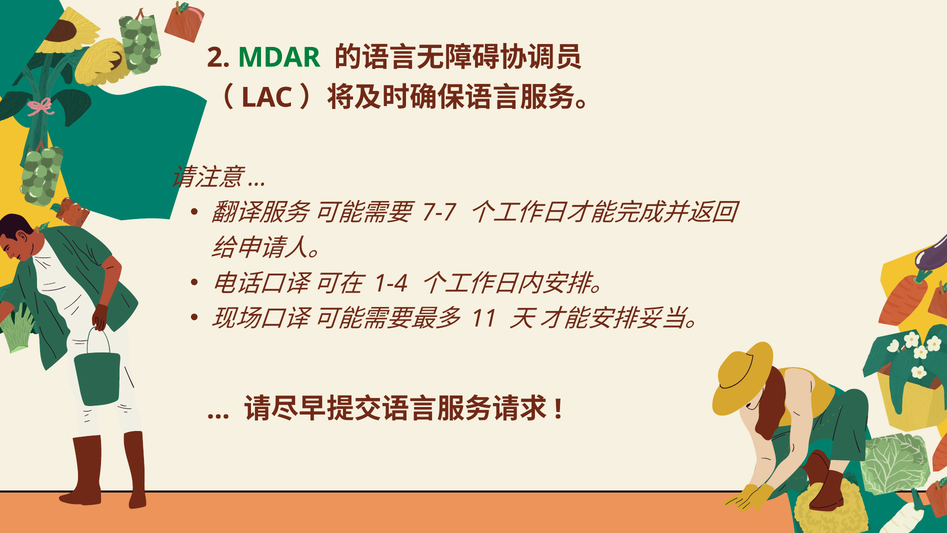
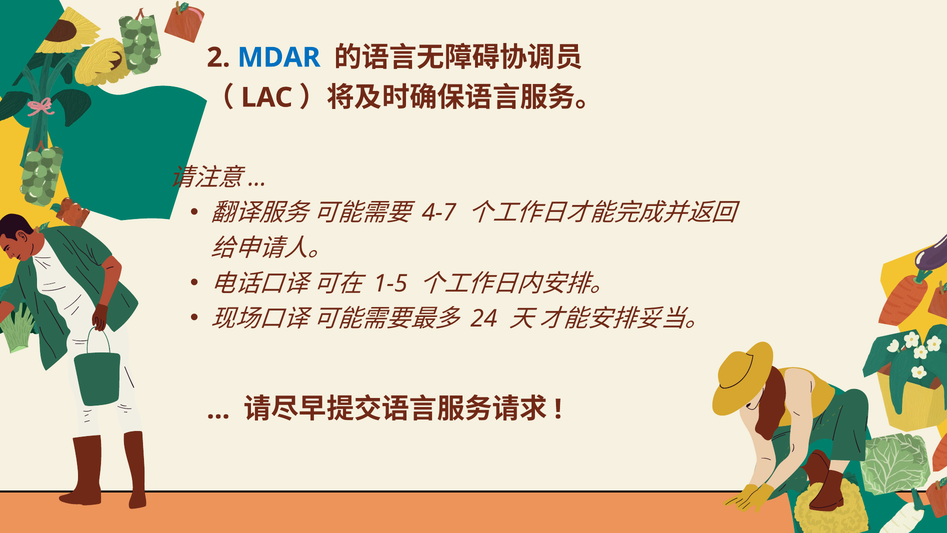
MDAR colour: green -> blue (279, 57)
7-7: 7-7 -> 4-7 (439, 213)
1-4: 1-4 -> 1-5 (390, 283)
11: 11 -> 24 (484, 319)
